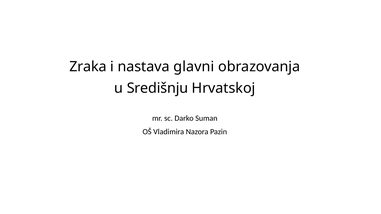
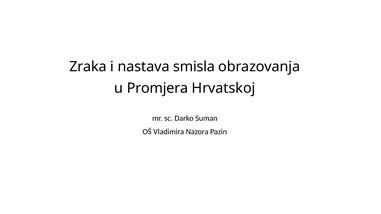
glavni: glavni -> smisla (194, 67)
Središnju: Središnju -> Promjera (157, 88)
